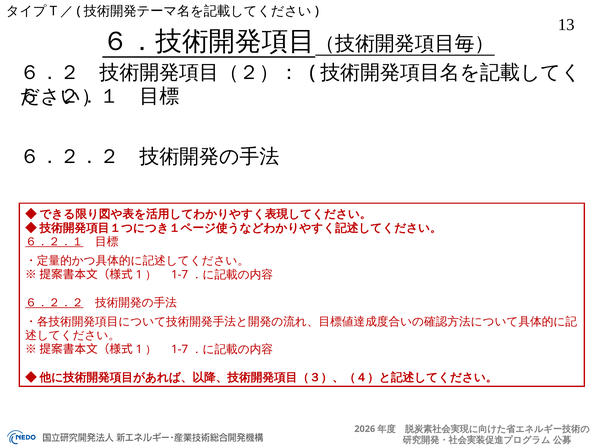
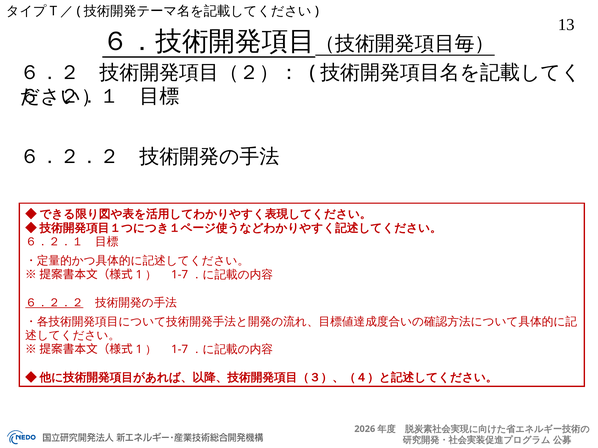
６．２．１ underline: present -> none (54, 242)
